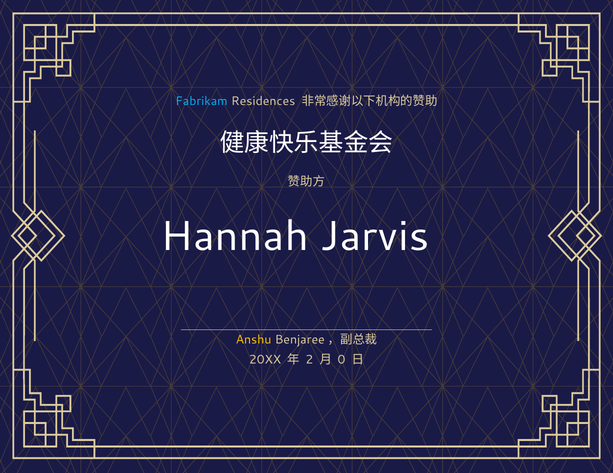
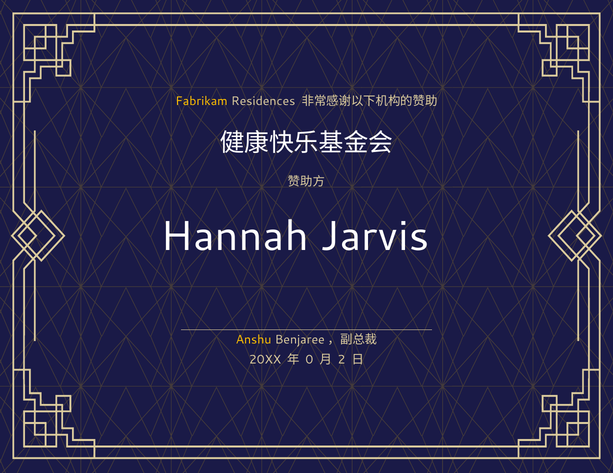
Fabrikam colour: light blue -> yellow (202, 101)
2: 2 -> 0 (309, 360)
0: 0 -> 2 (341, 360)
